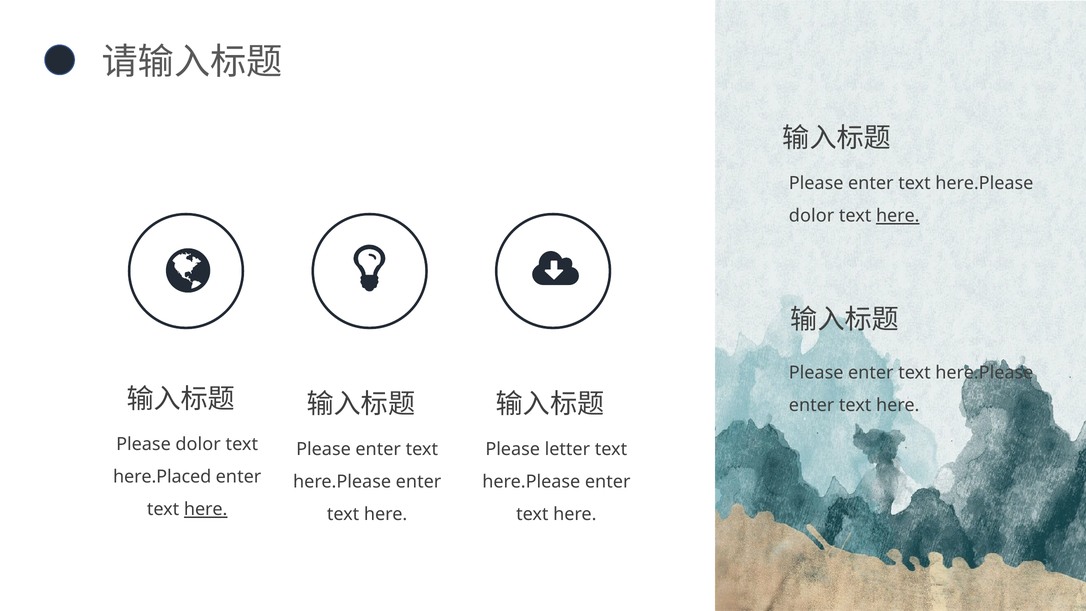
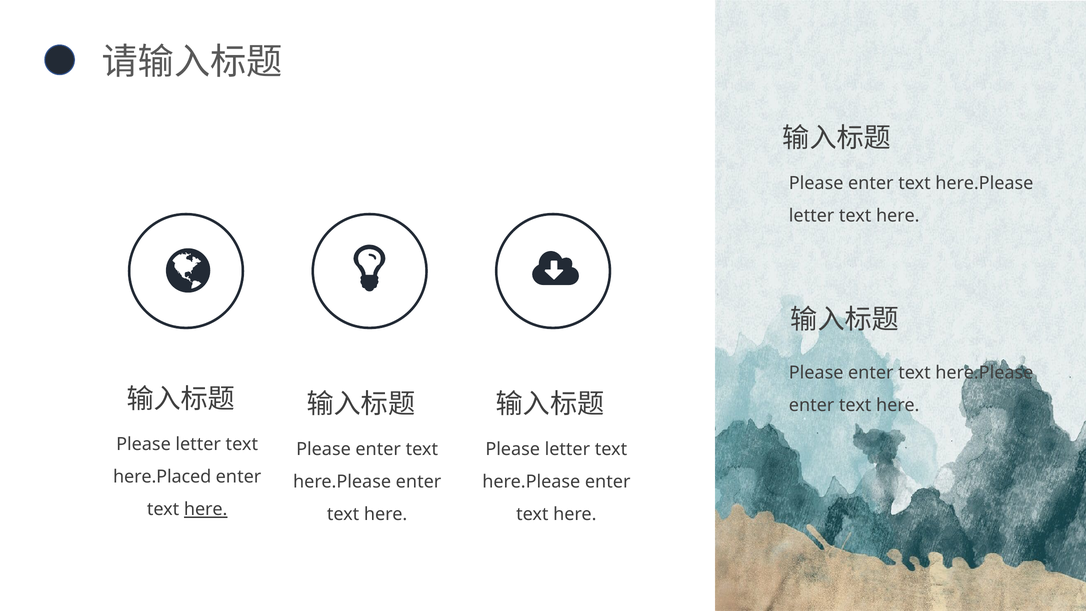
dolor: dolor -> letter (812, 216)
here underline: present -> none (898, 216)
dolor: dolor -> letter (198, 444)
